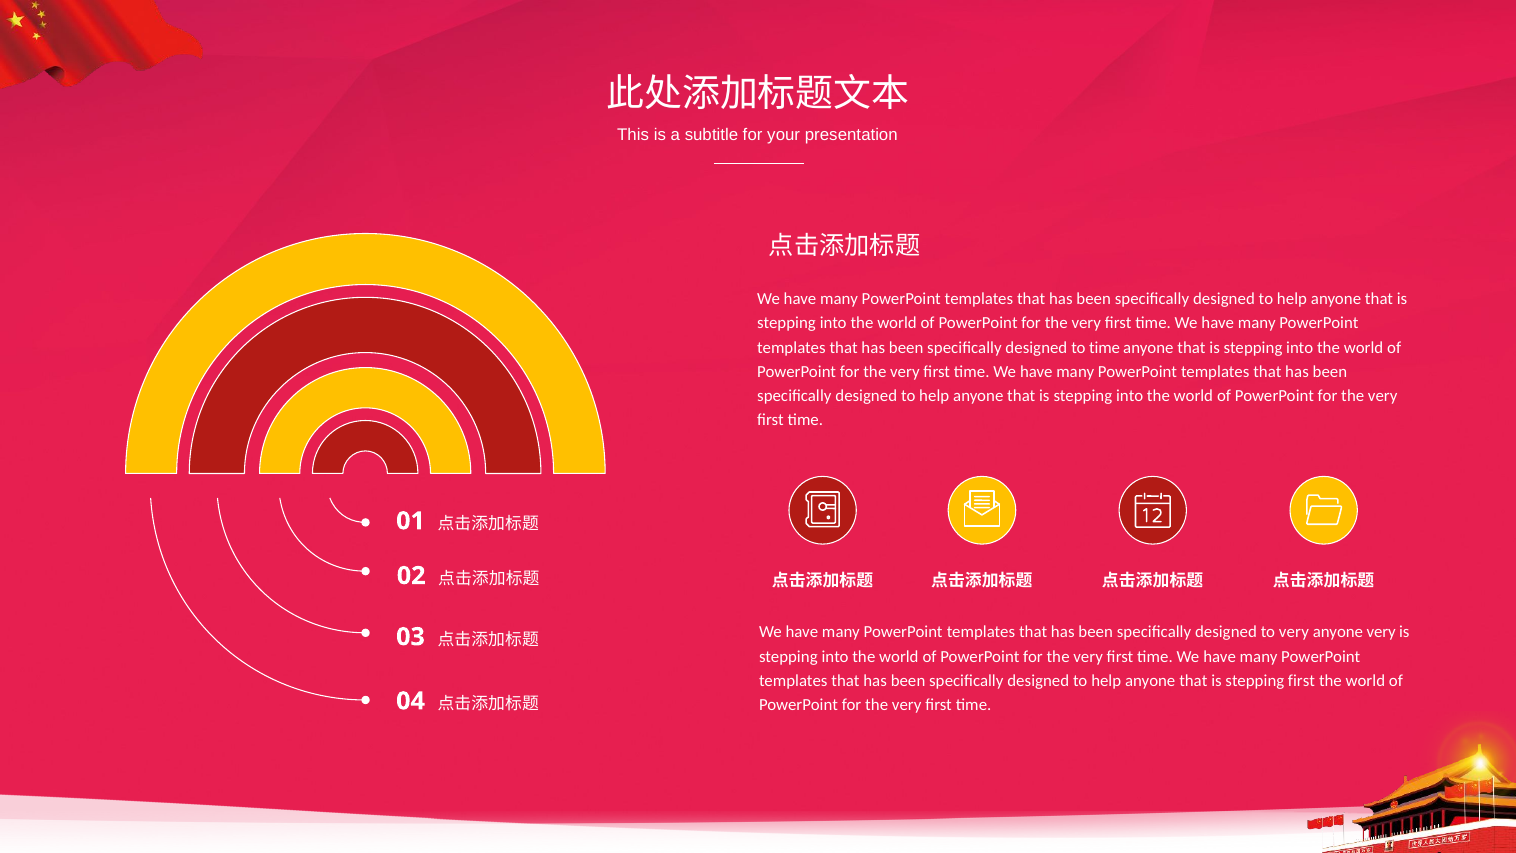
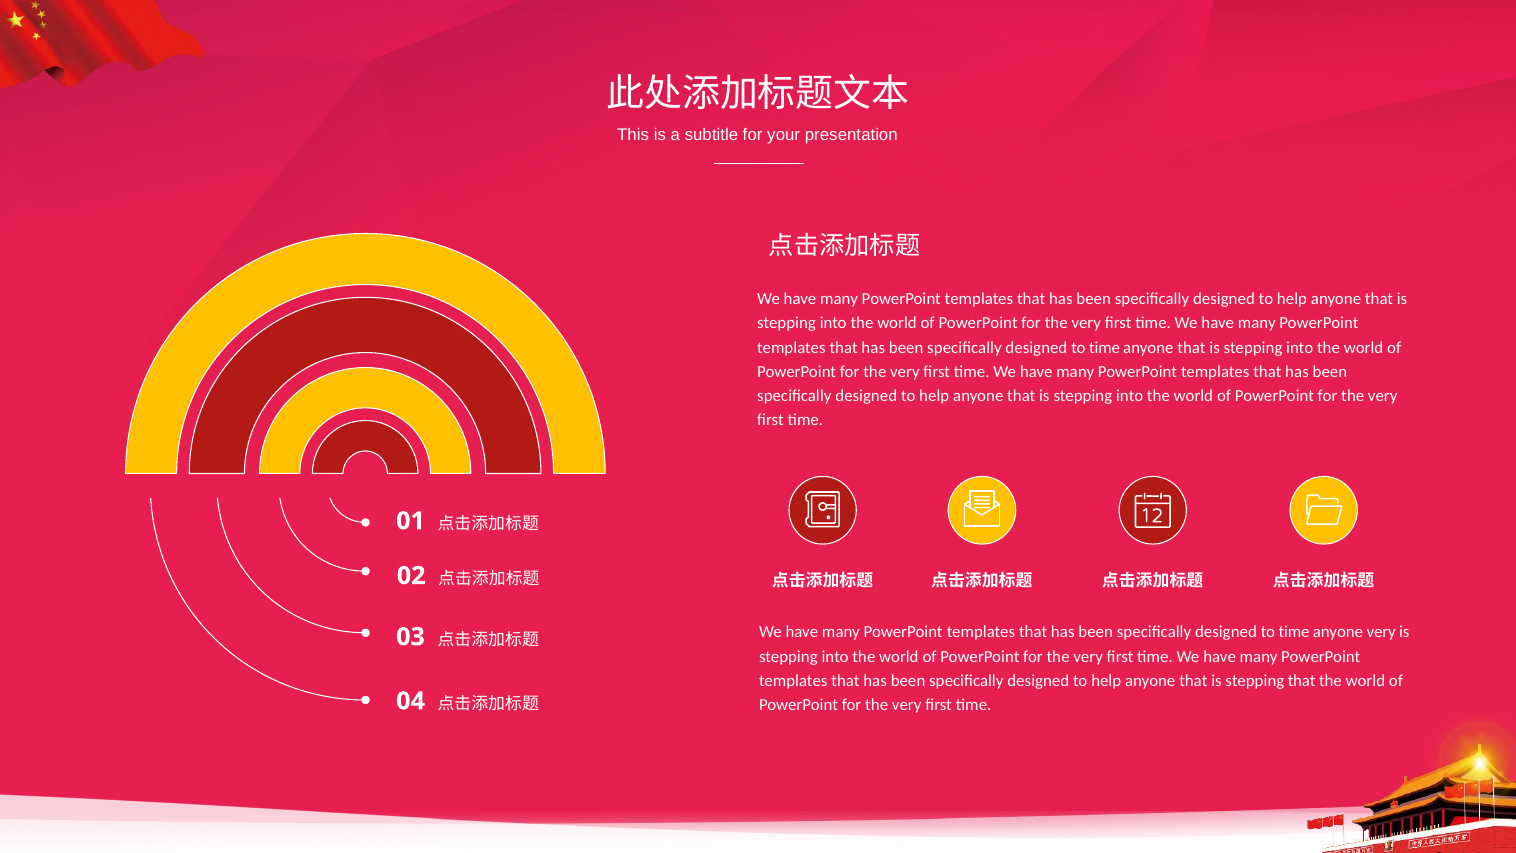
very: very -> time (1294, 632)
stepping first: first -> that (1302, 680)
